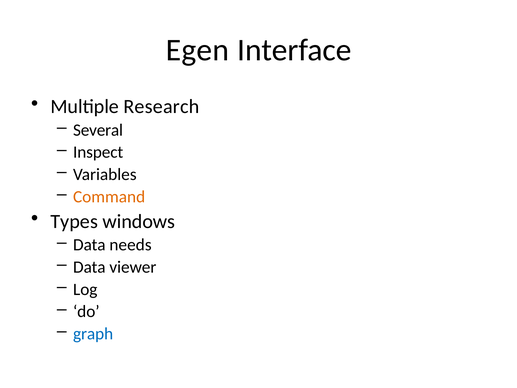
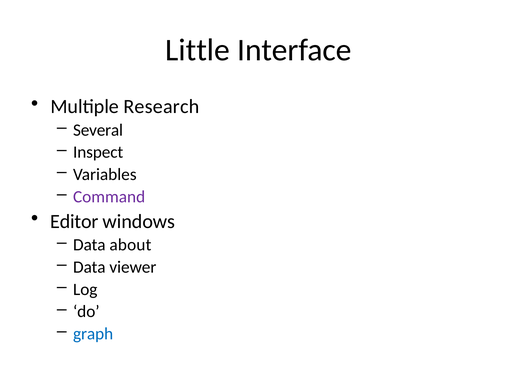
Egen: Egen -> Little (198, 50)
Command colour: orange -> purple (109, 197)
Types: Types -> Editor (74, 221)
needs: needs -> about (130, 245)
